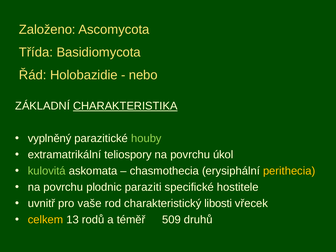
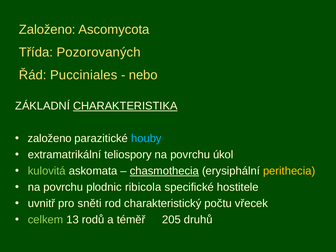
Basidiomycota: Basidiomycota -> Pozorovaných (99, 52)
Holobazidie: Holobazidie -> Pucciniales (84, 75)
vyplněný: vyplněný -> založeno (50, 139)
houby colour: light green -> light blue (146, 139)
chasmothecia underline: none -> present (164, 171)
paraziti: paraziti -> ribicola (143, 187)
vaše: vaše -> sněti (90, 204)
libosti: libosti -> počtu (218, 204)
celkem colour: yellow -> light green (46, 220)
509: 509 -> 205 (172, 220)
